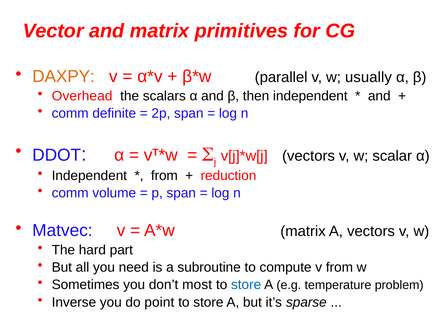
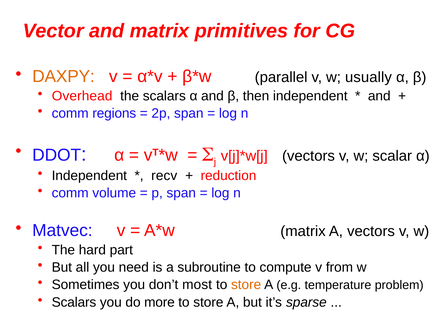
definite: definite -> regions (114, 113)
from: from -> recv (164, 175)
store colour: blue -> orange (246, 285)
Inverse: Inverse -> Scalars (74, 302)
point: point -> more (159, 302)
